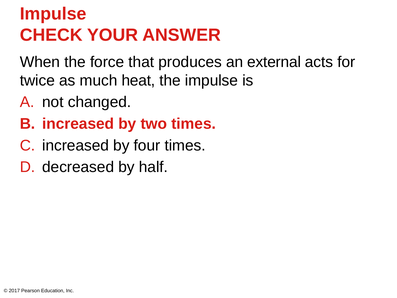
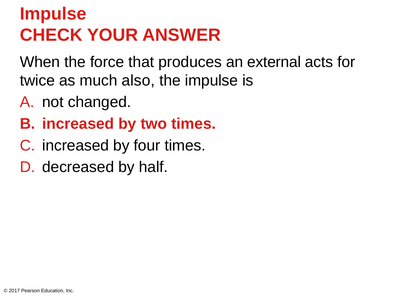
heat: heat -> also (138, 80)
